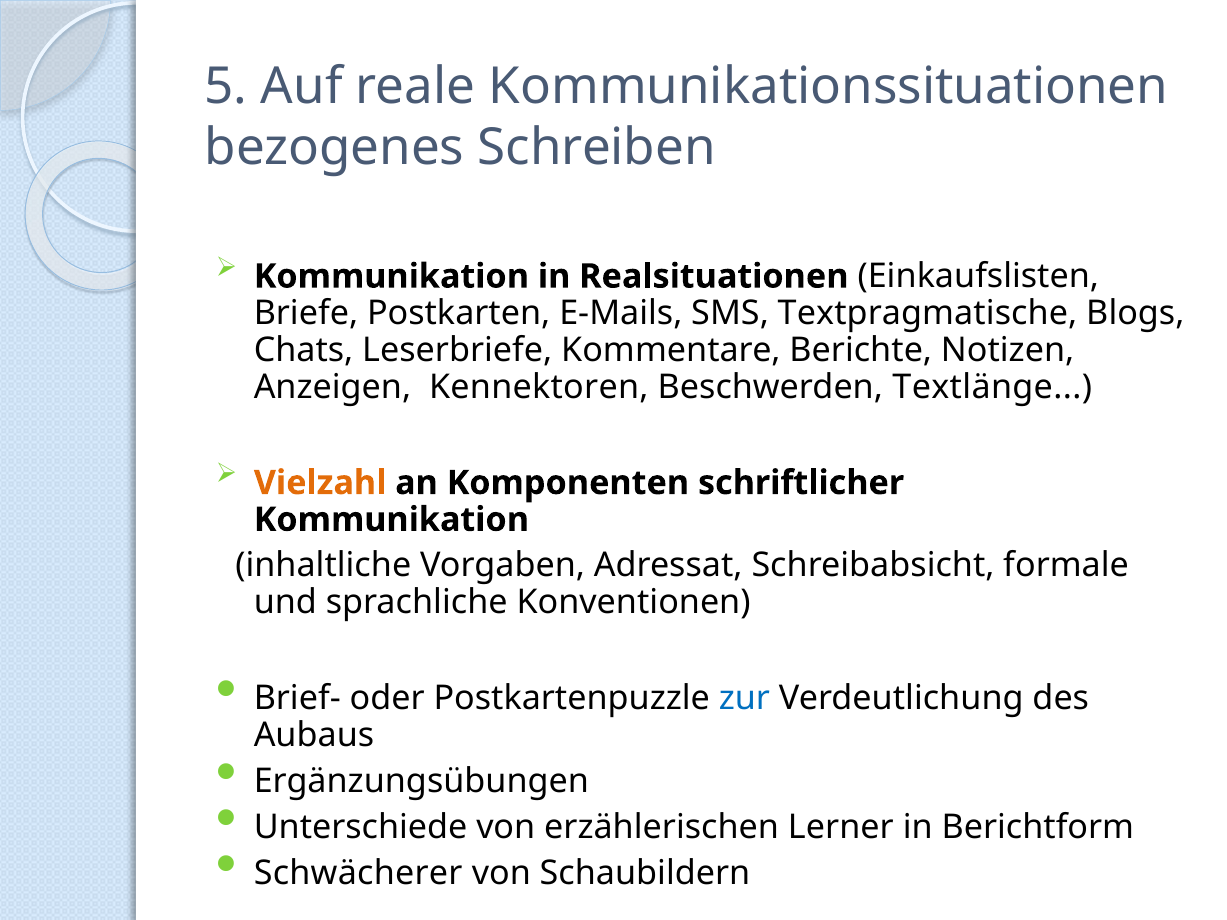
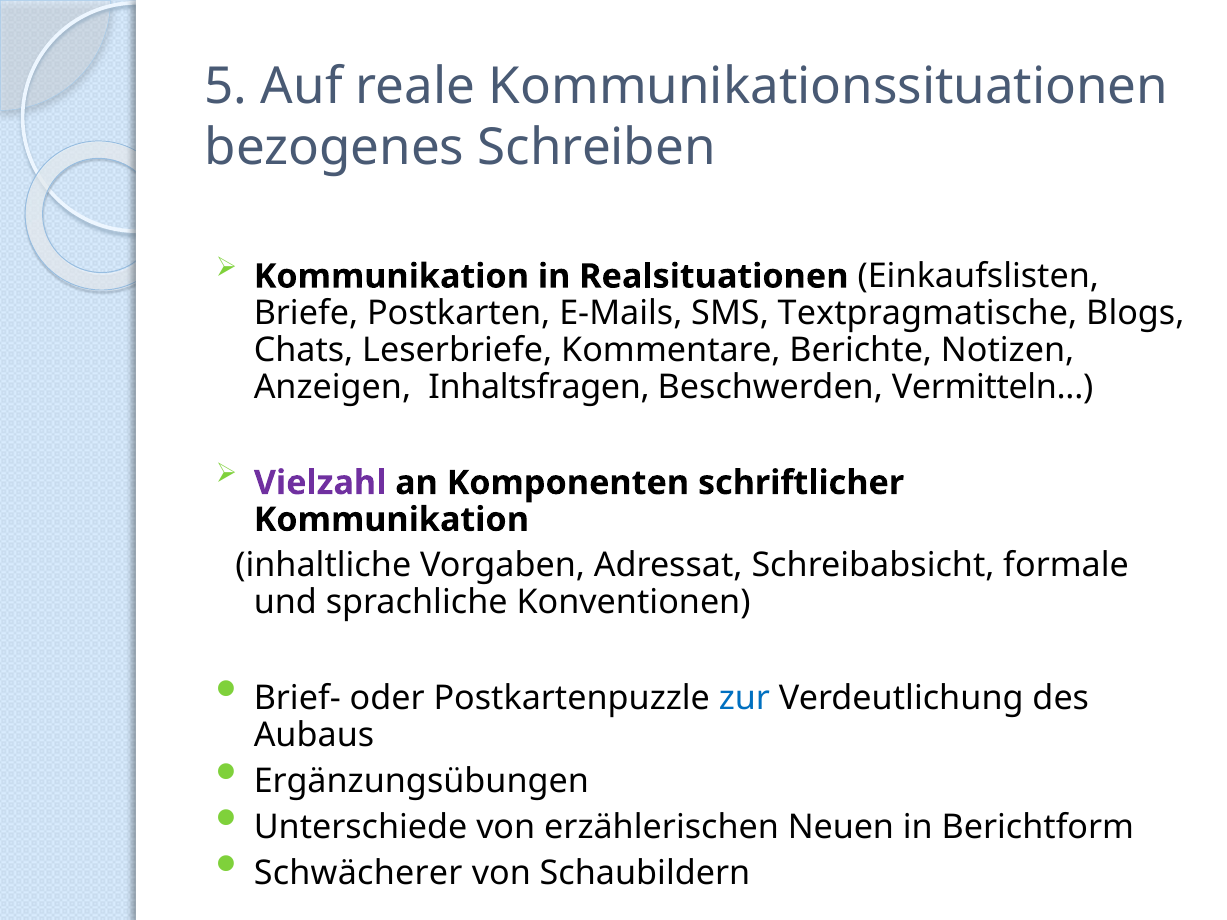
Kennektoren: Kennektoren -> Inhaltsfragen (539, 387)
Textlänge: Textlänge -> Vermitteln (993, 387)
Vielzahl colour: orange -> purple (320, 483)
Lerner: Lerner -> Neuen (841, 827)
